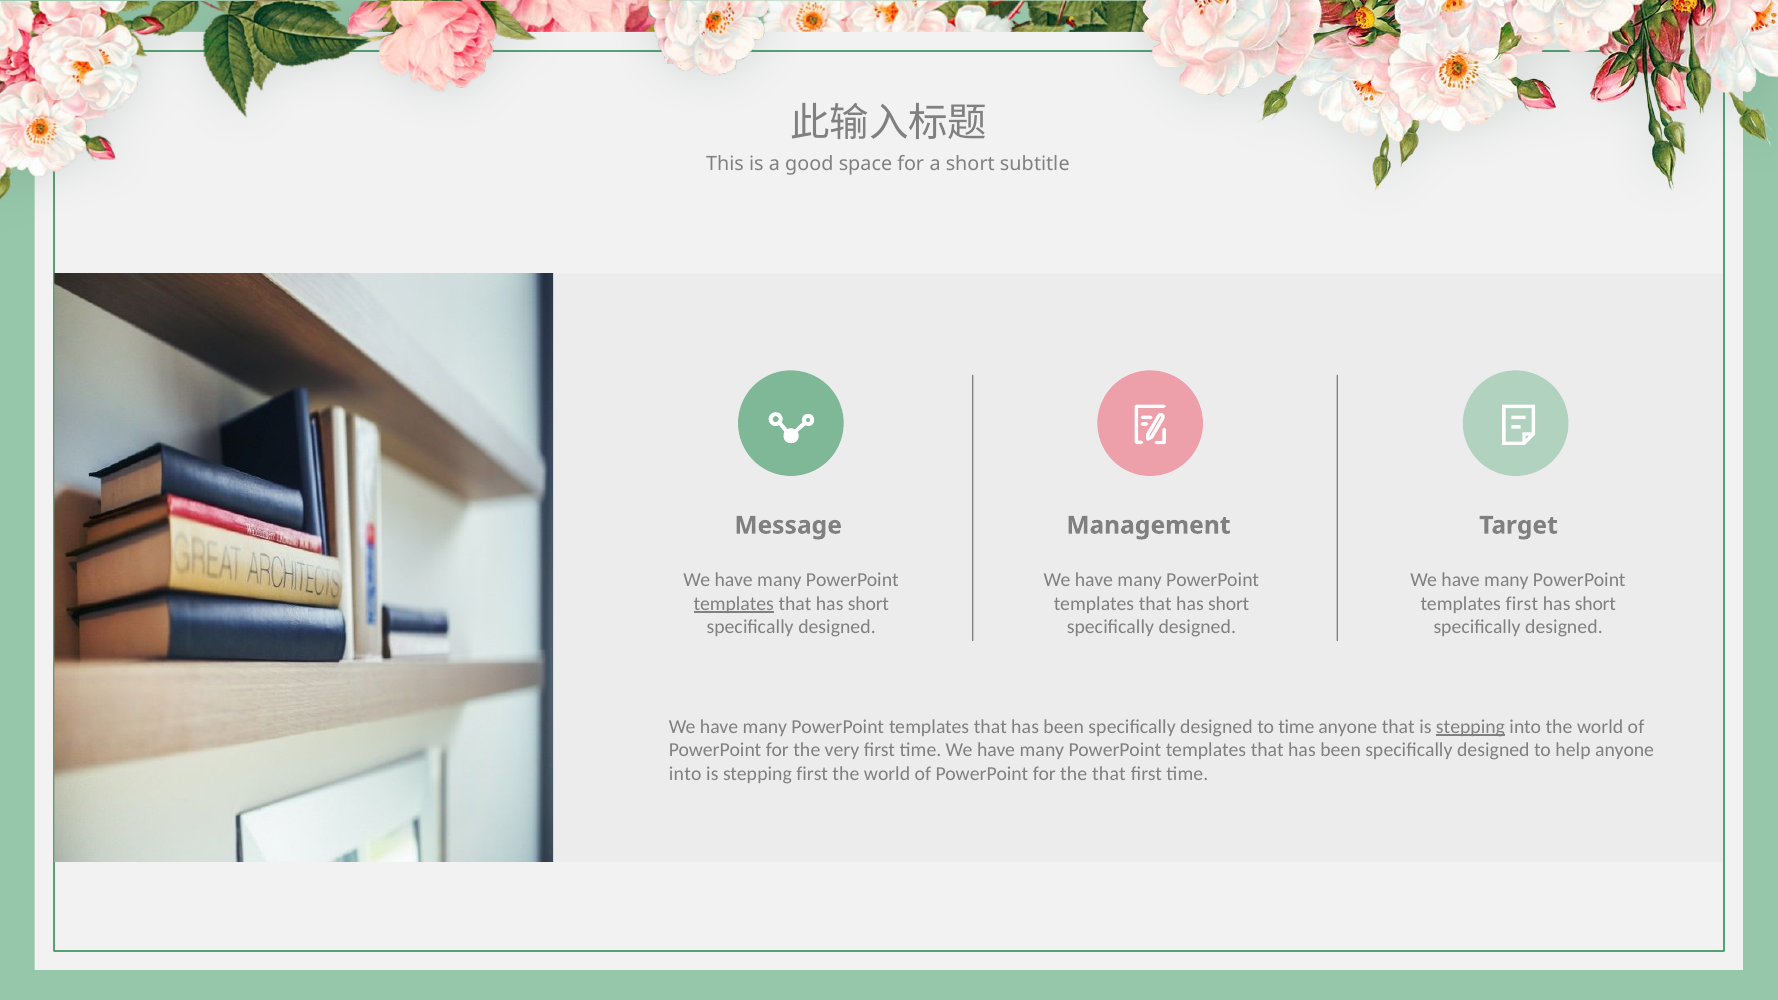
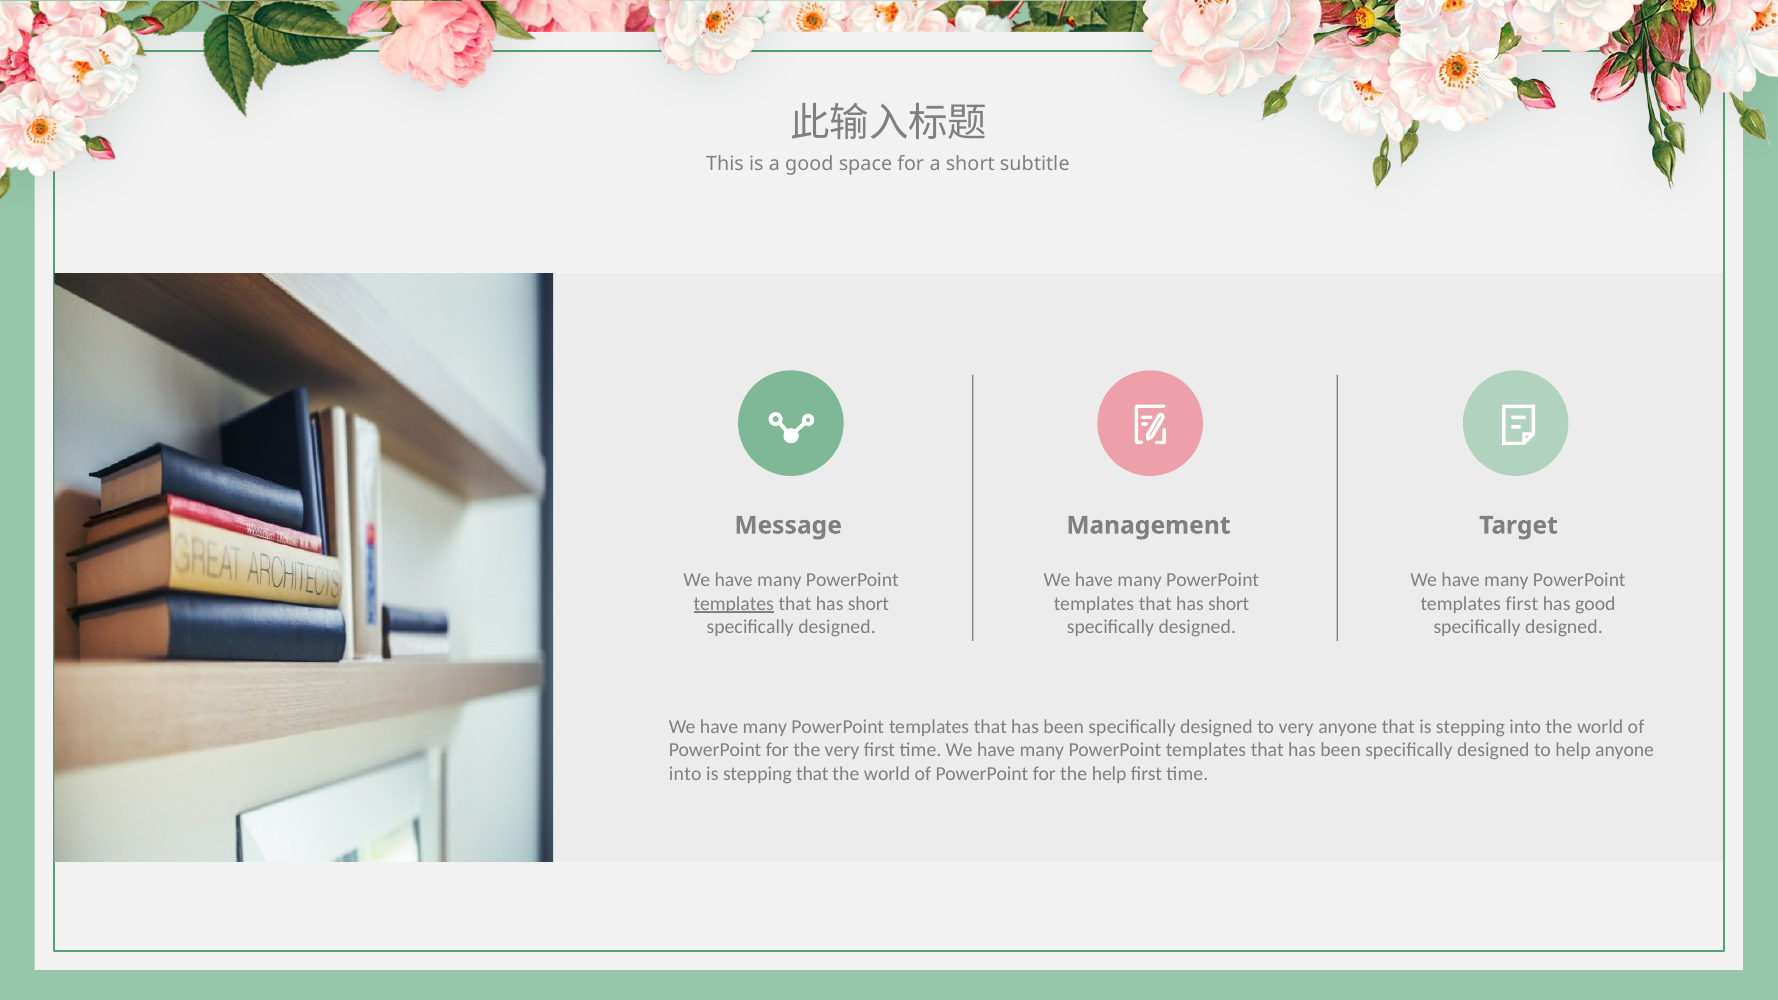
short: short -> good (1595, 604)
to time: time -> very (1296, 727)
stepping underline: present -> none (1470, 727)
stepping first: first -> that (812, 774)
the that: that -> help (1109, 774)
